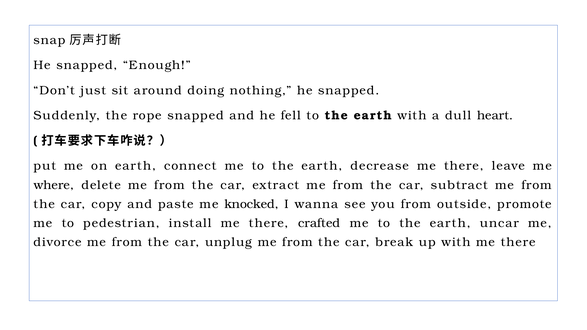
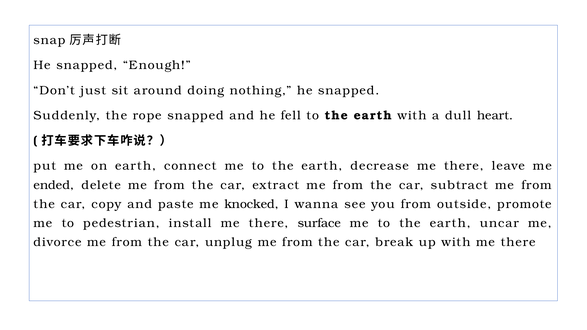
where: where -> ended (54, 185)
crafted: crafted -> surface (319, 223)
